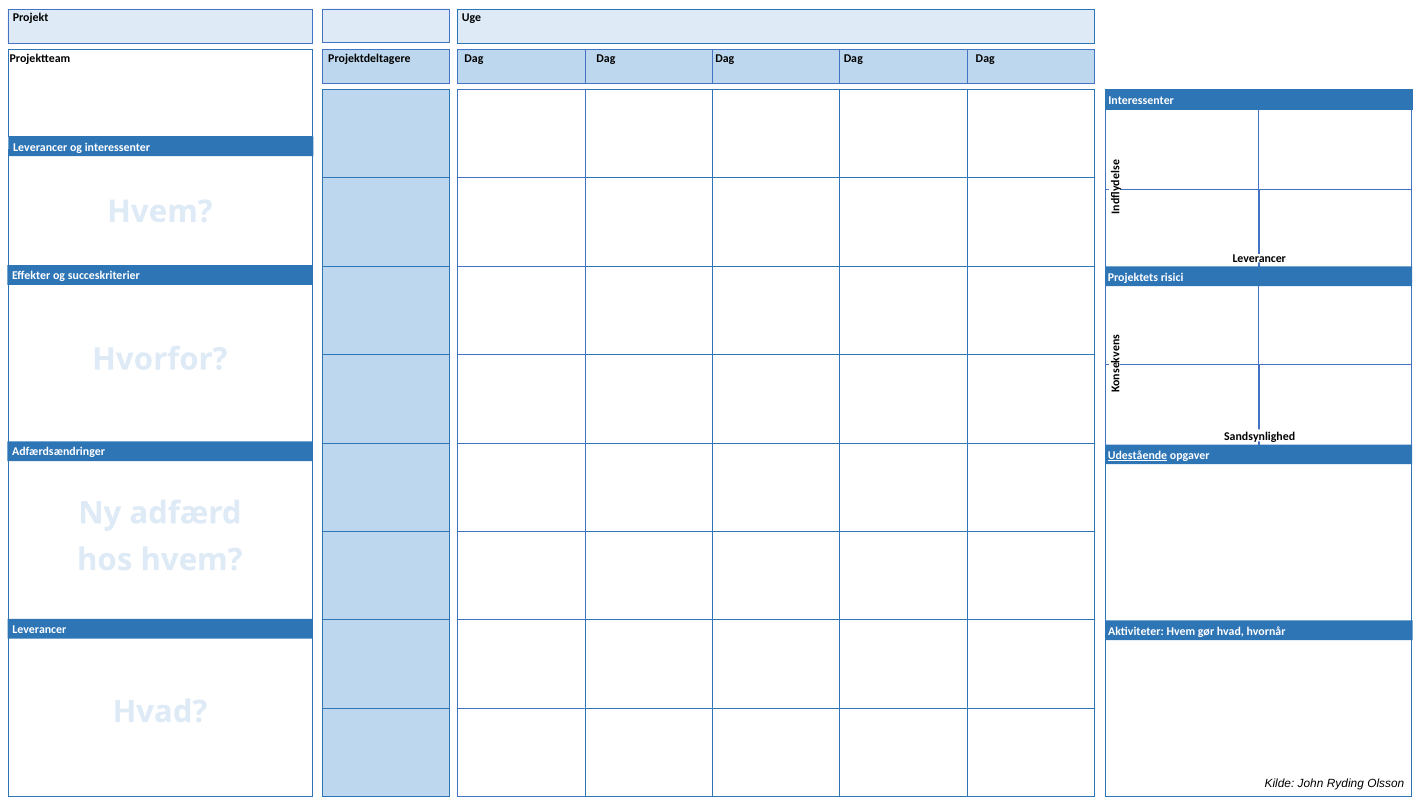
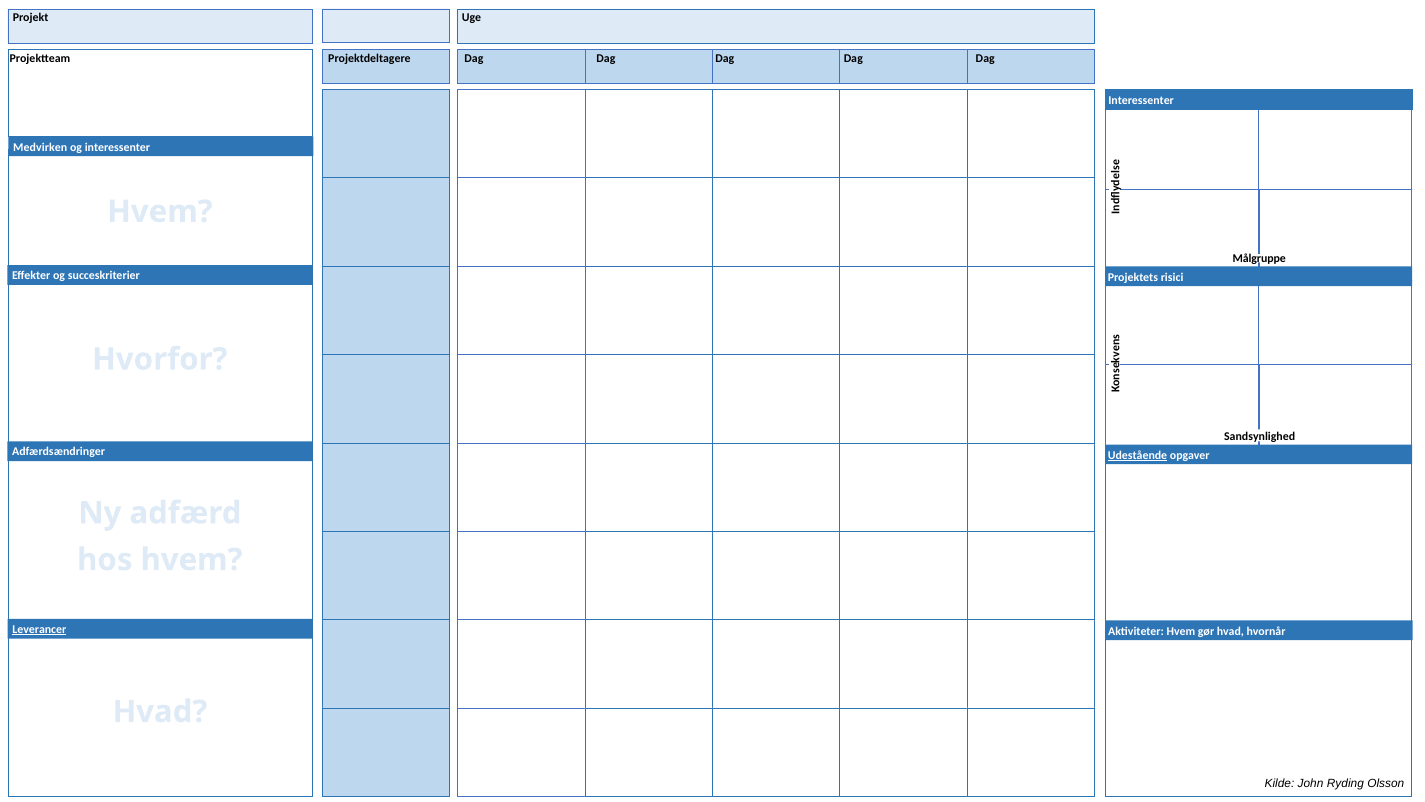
Leverancer: Leverancer -> Medvirken (40, 147)
Leverancer: Leverancer -> Målgruppe (1259, 259)
Leverancer underline: none -> present (39, 629)
